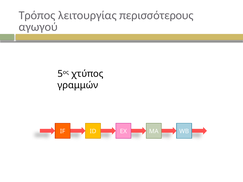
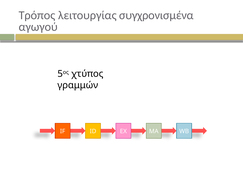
περισσότερους: περισσότερους -> συγχρονισμένα (156, 15)
